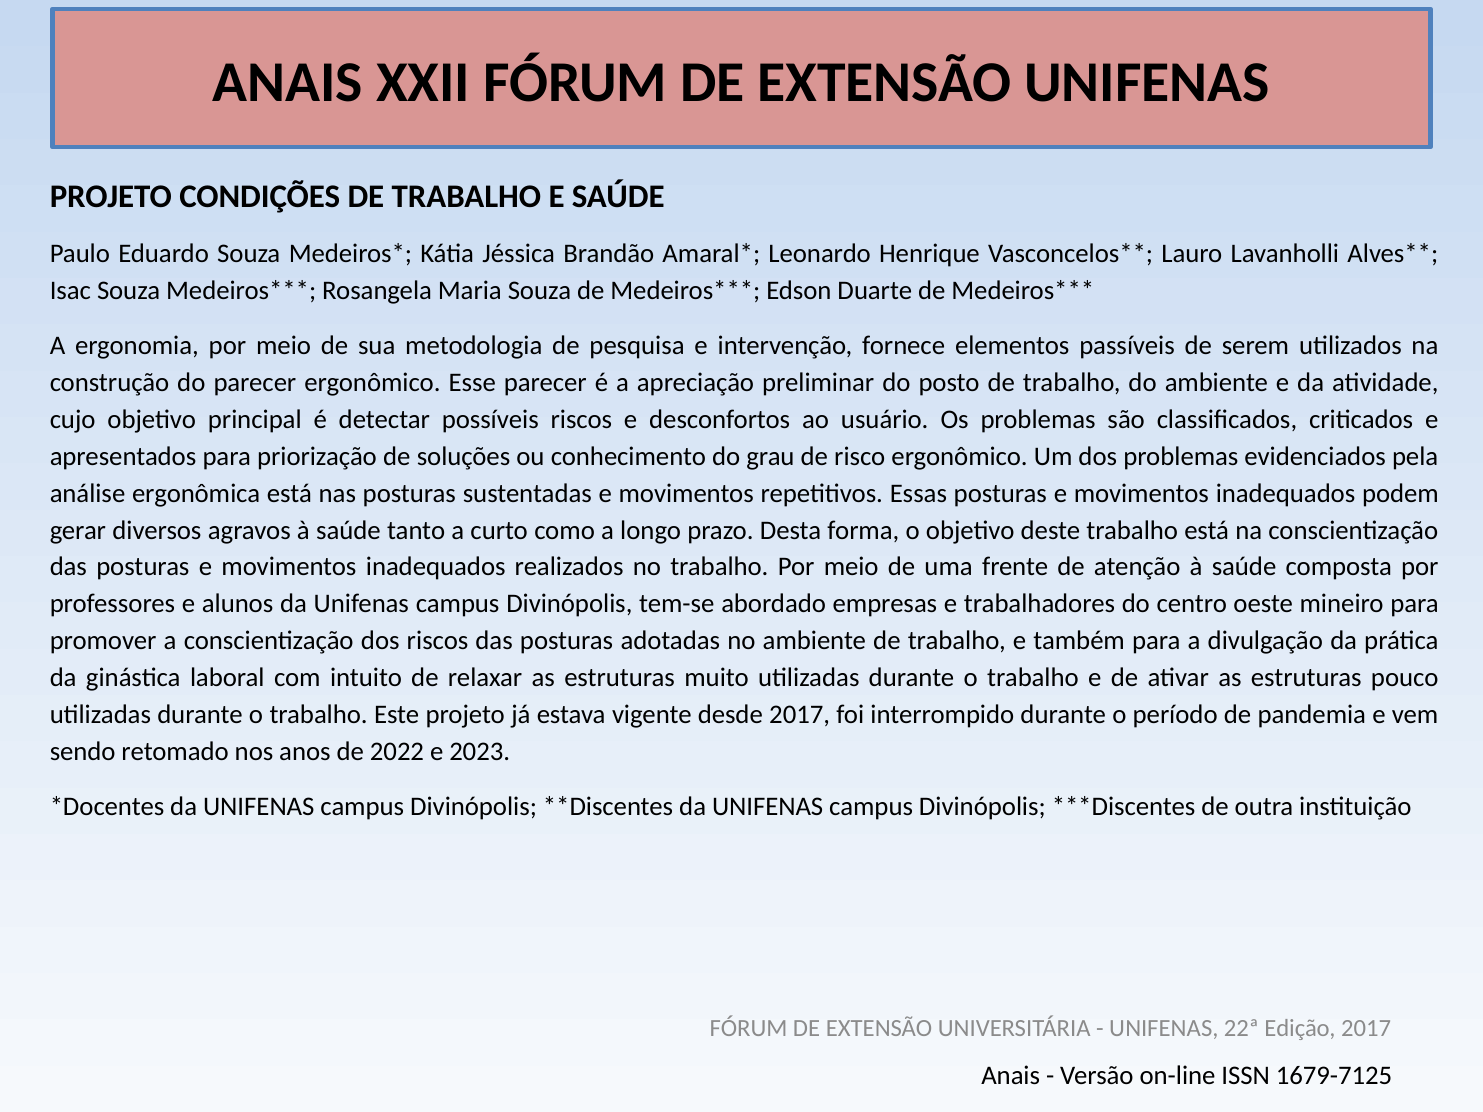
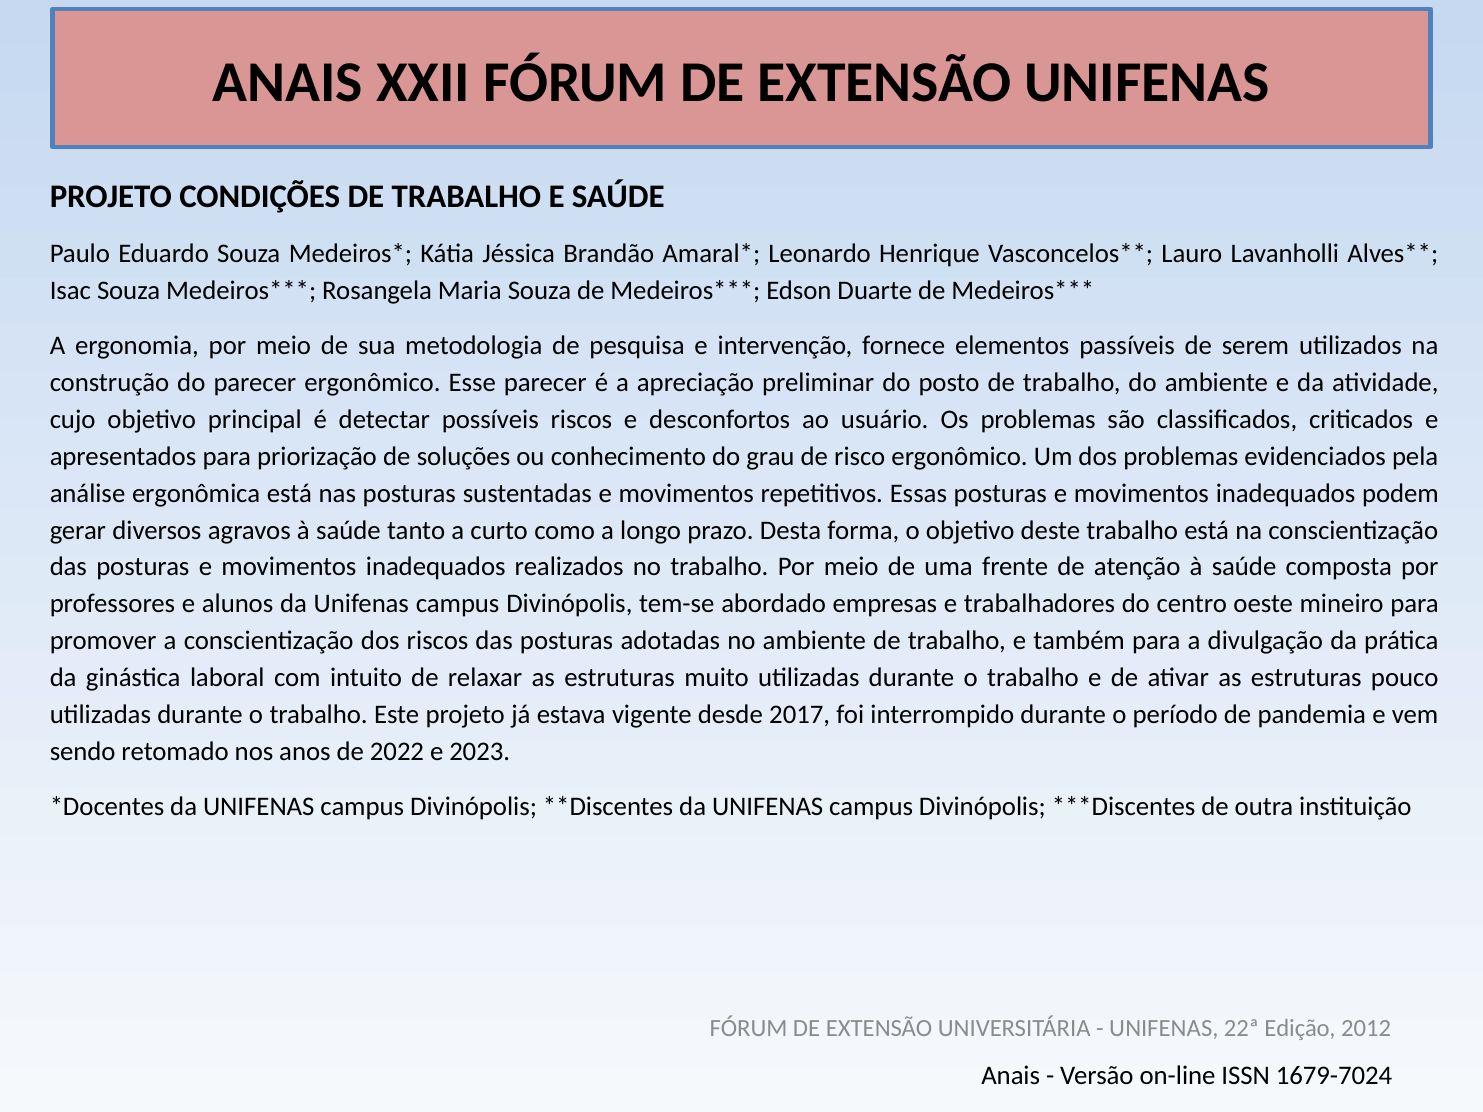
Edição 2017: 2017 -> 2012 (1366, 1028)
1679-7125: 1679-7125 -> 1679-7024 (1334, 1076)
